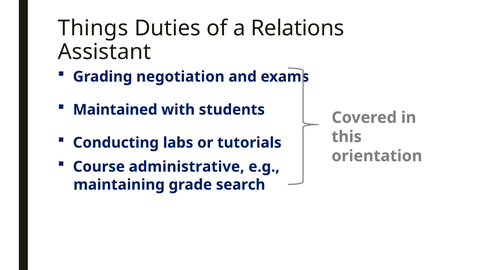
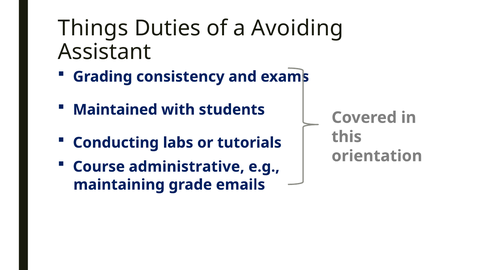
Relations: Relations -> Avoiding (297, 28)
negotiation: negotiation -> consistency (180, 77)
search: search -> emails (241, 185)
